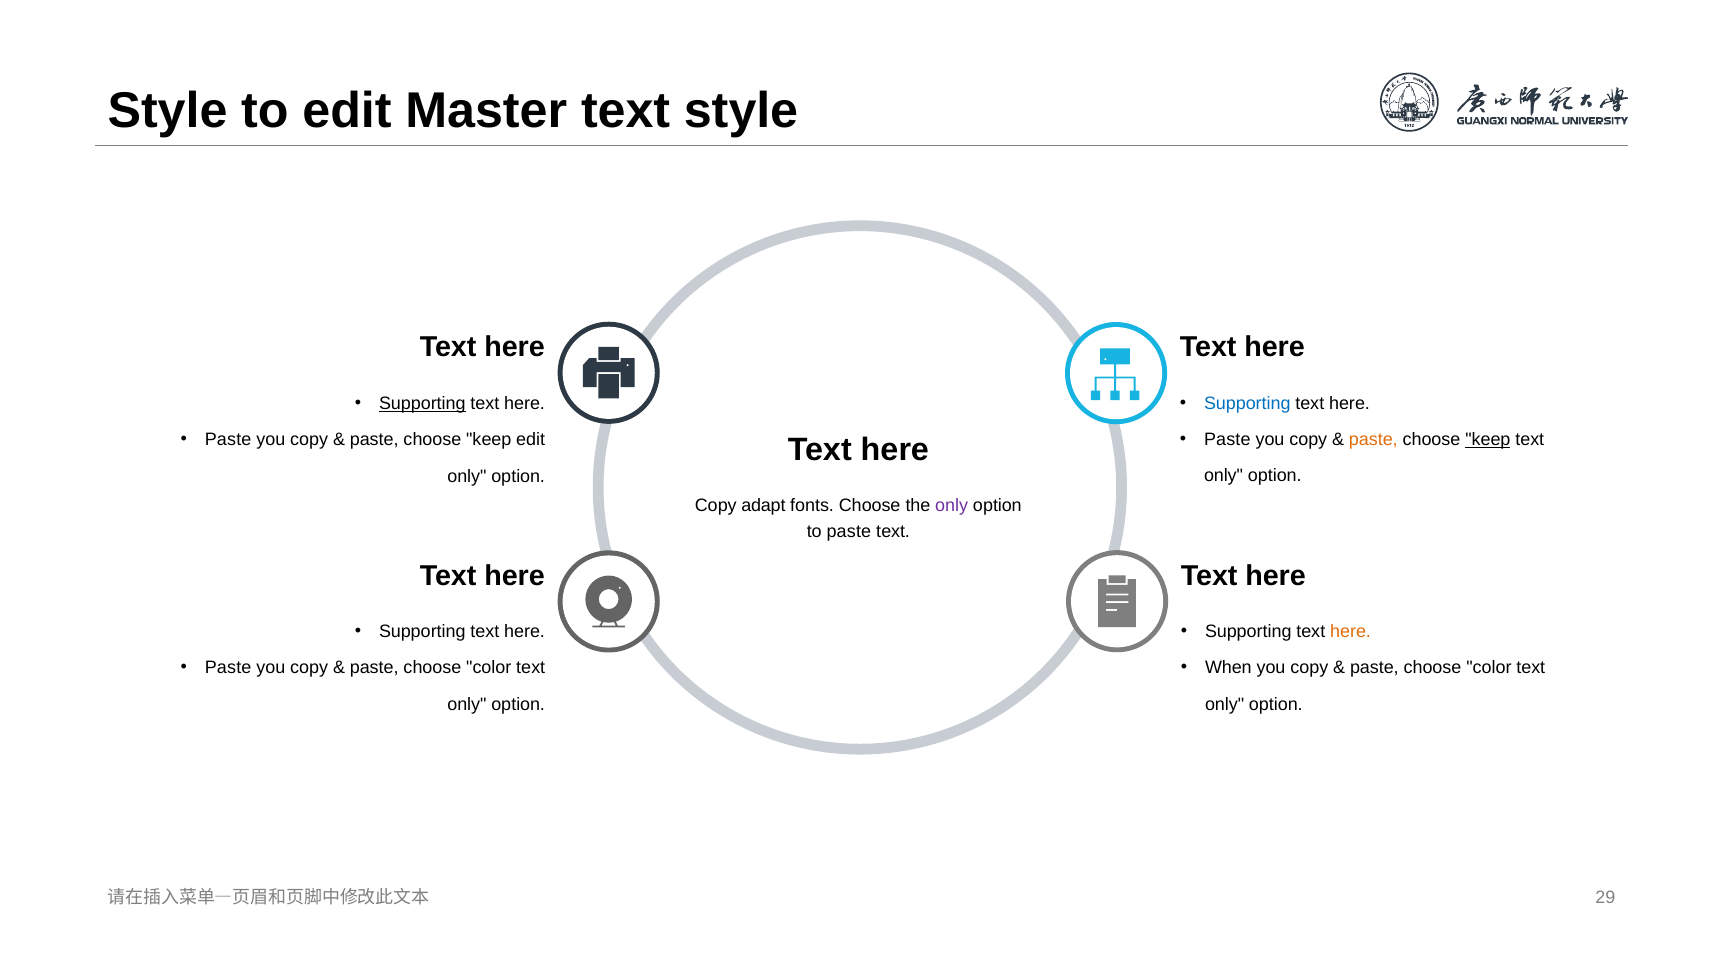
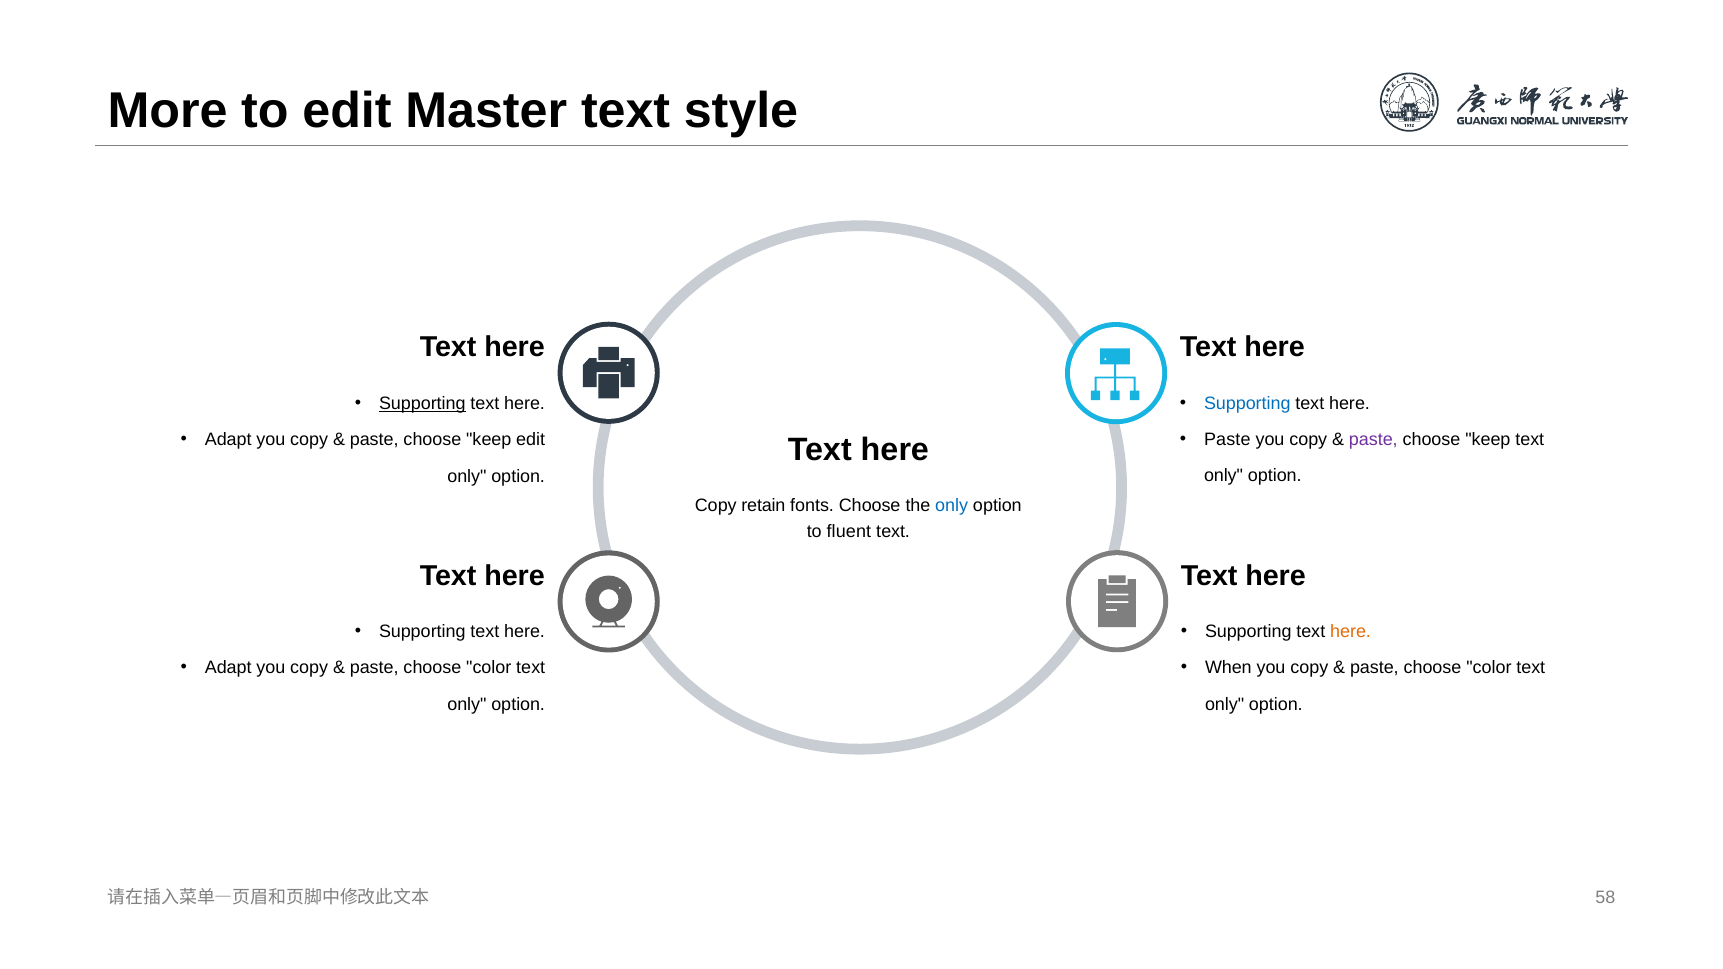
Style: Style -> More (168, 111)
Paste: Paste -> Adapt (228, 440)
paste colour: orange -> purple (1373, 440)
keep underline: present -> none (1488, 440)
adapt: adapt -> retain (763, 506)
only colour: purple -> blue (952, 506)
to paste: paste -> fluent (849, 531)
Paste: Paste -> Adapt (228, 668)
29: 29 -> 58 (1605, 898)
